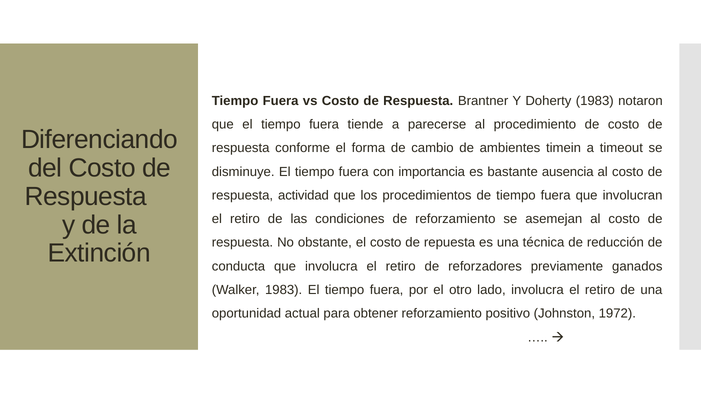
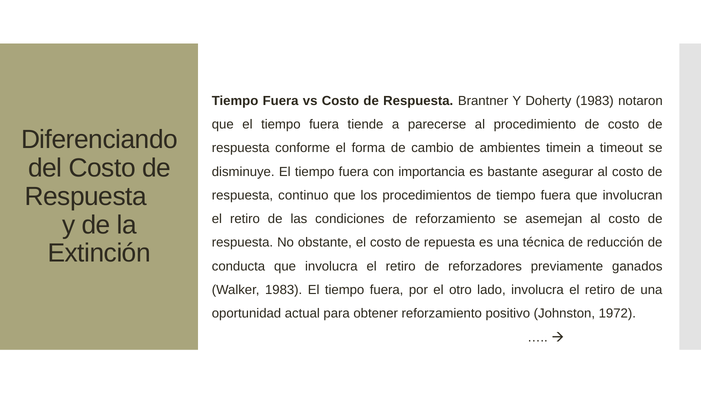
ausencia: ausencia -> asegurar (568, 172)
actividad: actividad -> continuo (303, 195)
